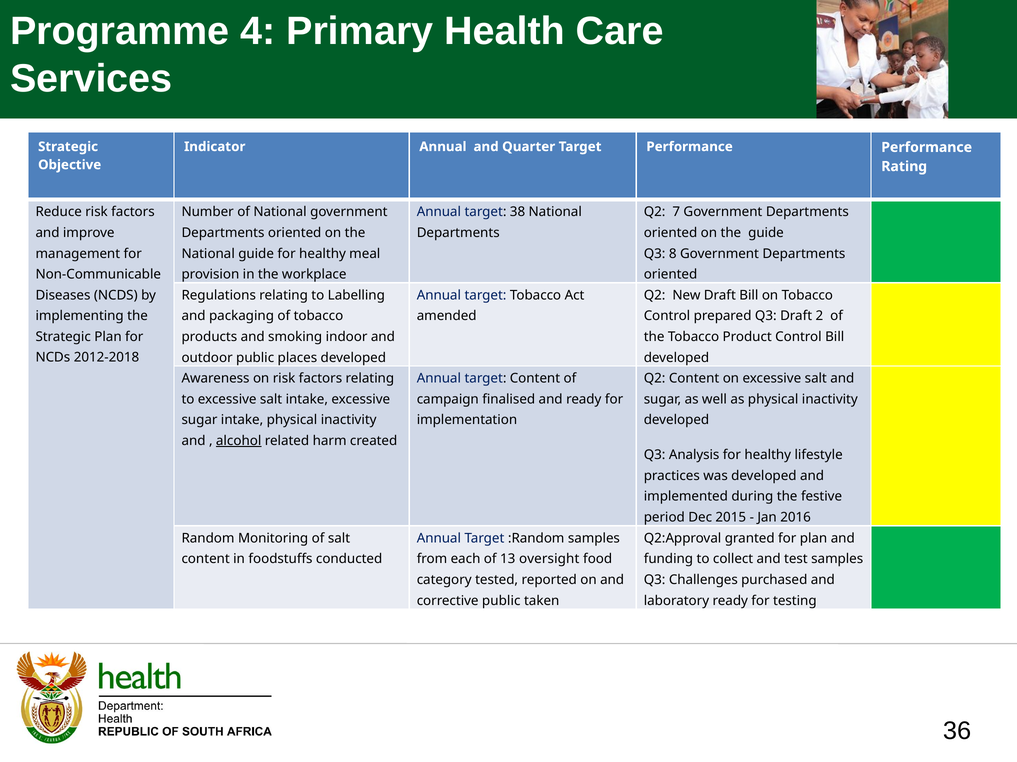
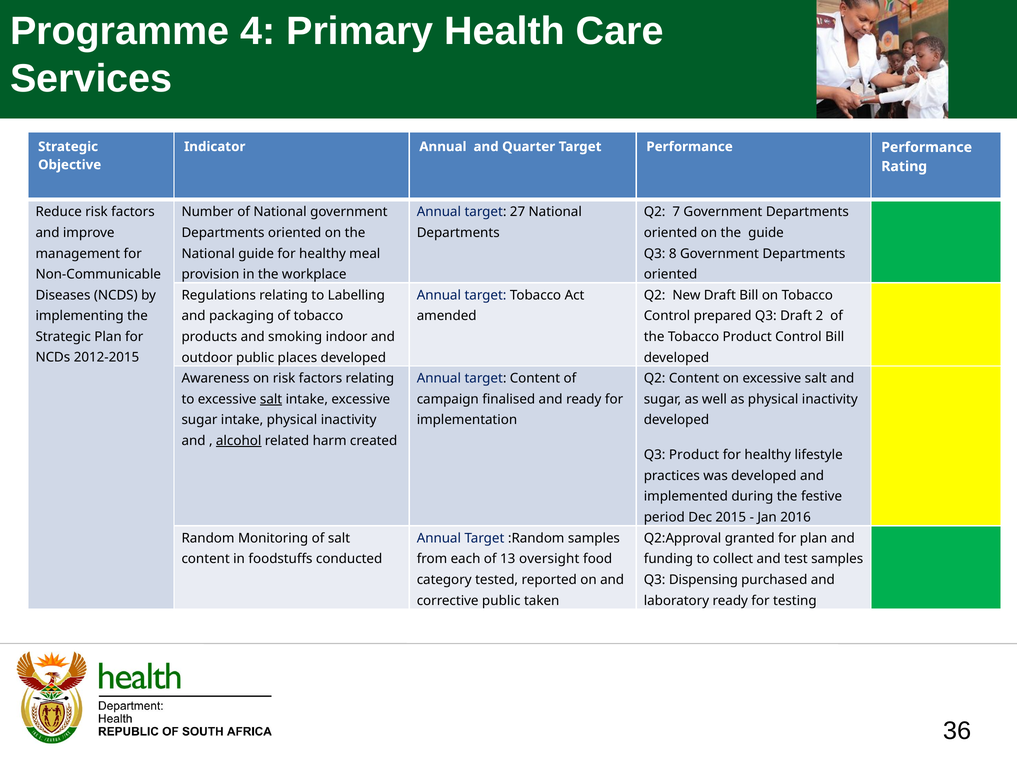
38: 38 -> 27 (518, 212)
2012-2018: 2012-2018 -> 2012-2015 (107, 358)
salt underline: none -> present (271, 400)
Q3 Analysis: Analysis -> Product (694, 455)
Challenges: Challenges -> Dispensing (703, 580)
